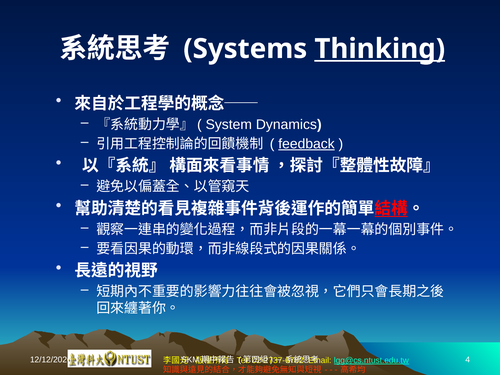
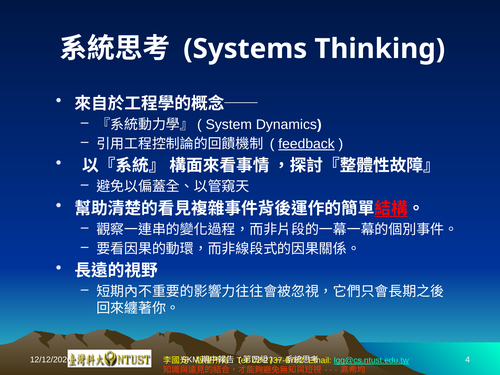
Thinking underline: present -> none (380, 49)
